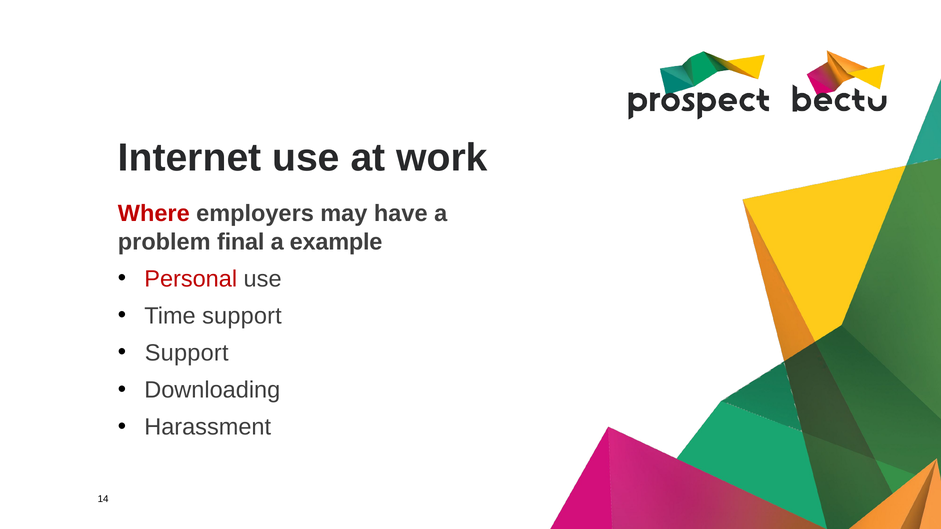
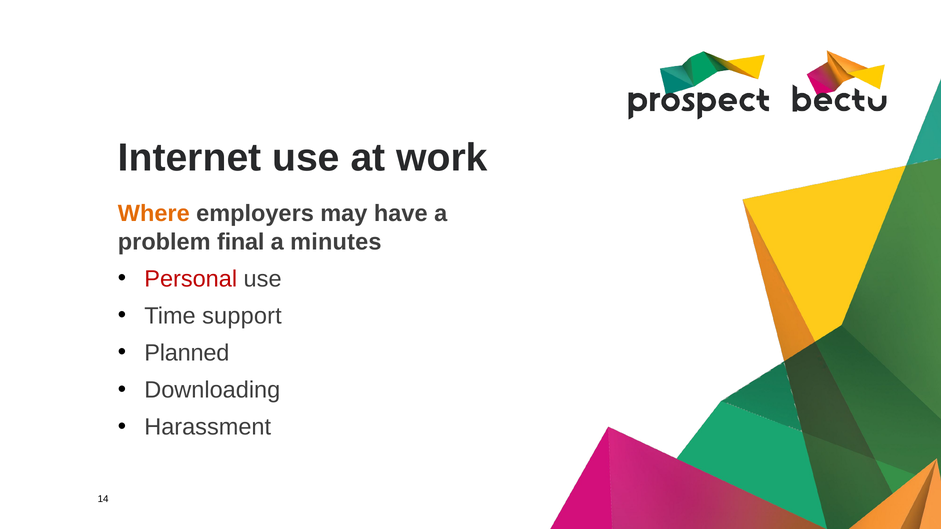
Where colour: red -> orange (154, 214)
example: example -> minutes (336, 242)
Support: Support -> Planned (187, 353)
